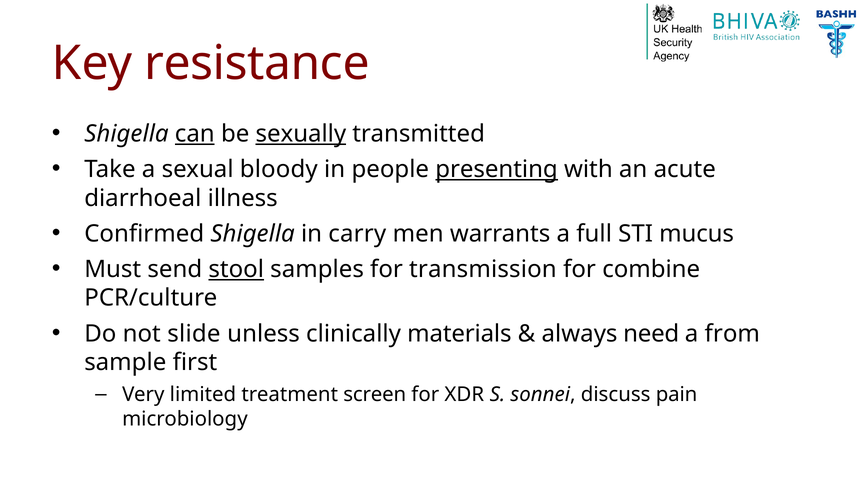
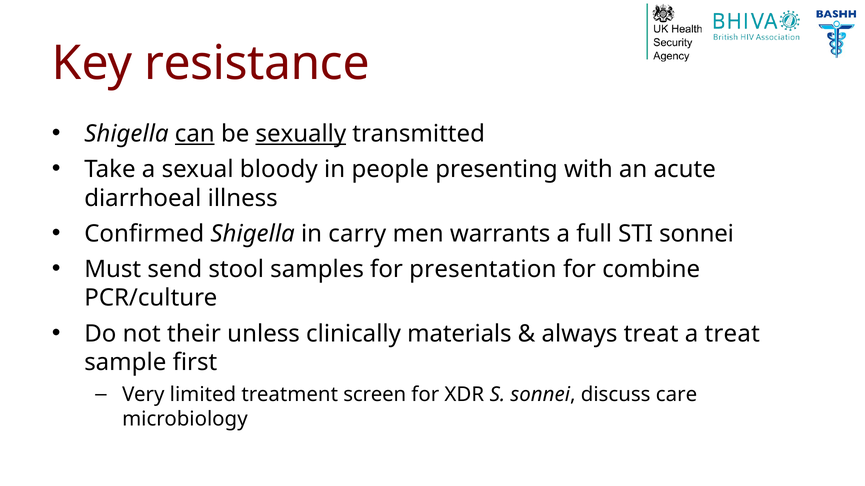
presenting underline: present -> none (497, 170)
STI mucus: mucus -> sonnei (697, 234)
stool underline: present -> none (236, 270)
transmission: transmission -> presentation (483, 270)
slide: slide -> their (194, 334)
always need: need -> treat (651, 334)
a from: from -> treat (732, 334)
pain: pain -> care (676, 395)
